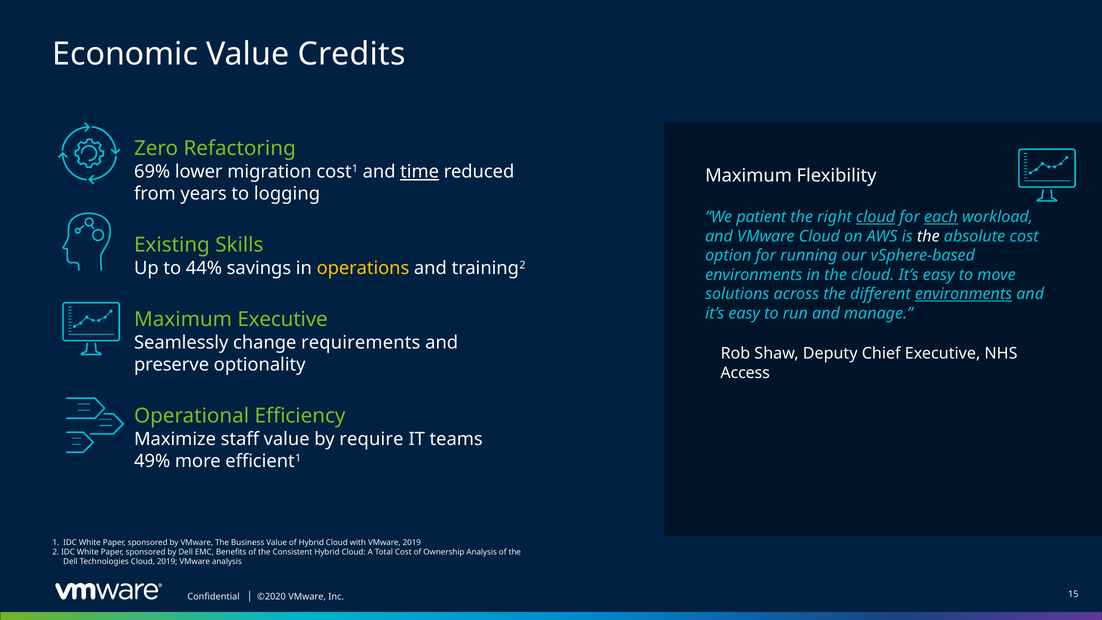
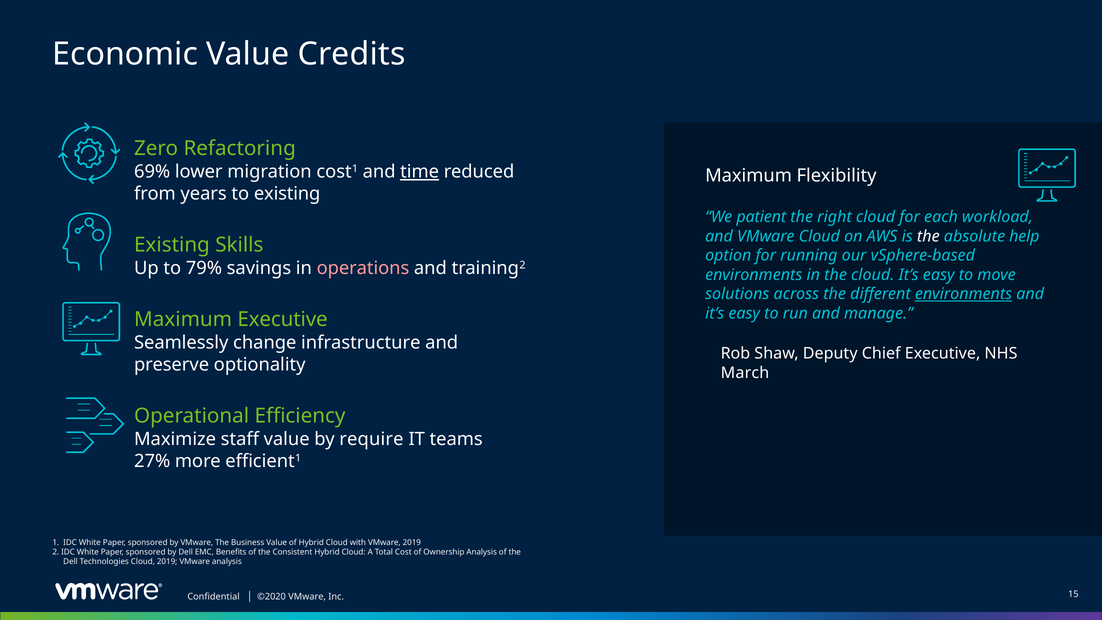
to logging: logging -> existing (287, 194)
cloud underline: present -> none (876, 217)
each underline: present -> none (941, 217)
absolute cost: cost -> help (1024, 236)
44%: 44% -> 79% (204, 268)
operations colour: yellow -> pink (363, 268)
requirements: requirements -> infrastructure (361, 343)
Access: Access -> March (745, 373)
49%: 49% -> 27% (152, 461)
